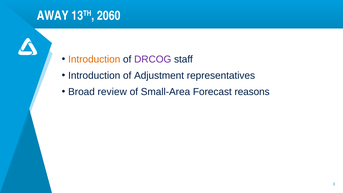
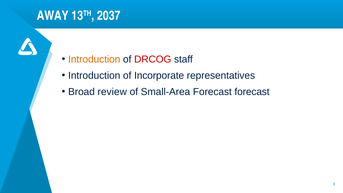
2060: 2060 -> 2037 (109, 16)
DRCOG colour: purple -> red (153, 59)
Adjustment: Adjustment -> Incorporate (159, 76)
Forecast reasons: reasons -> forecast (252, 92)
